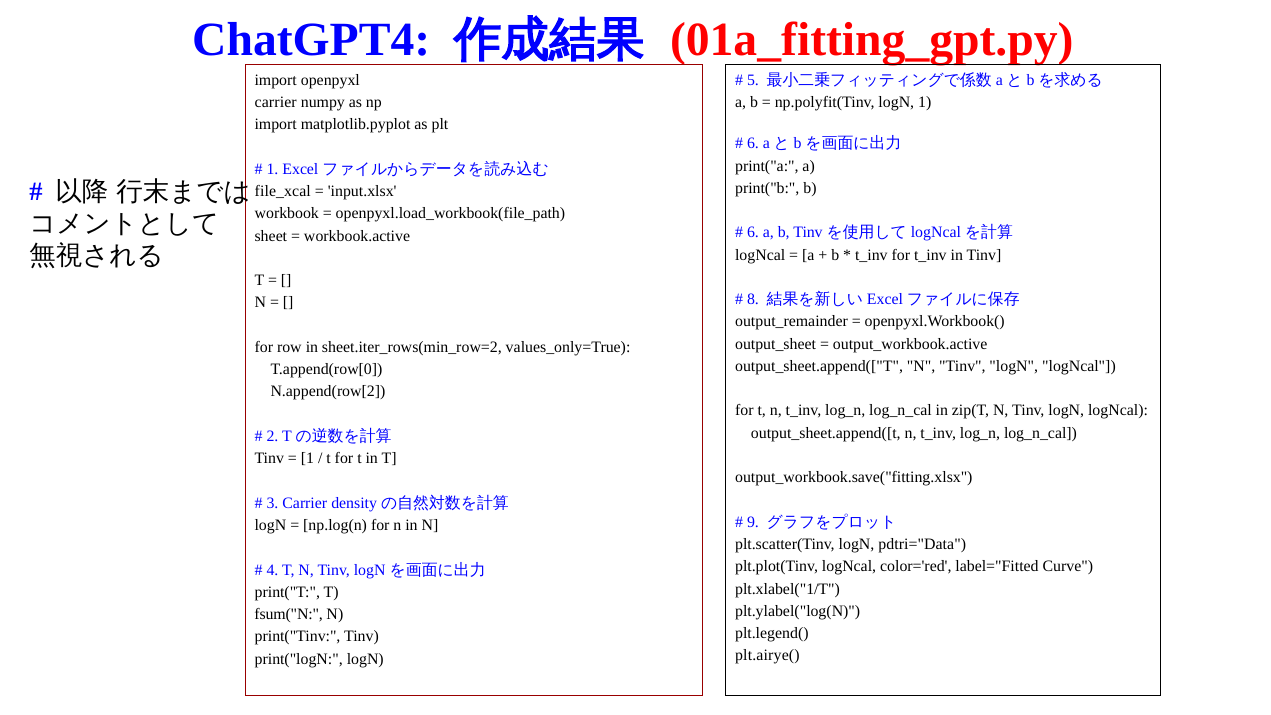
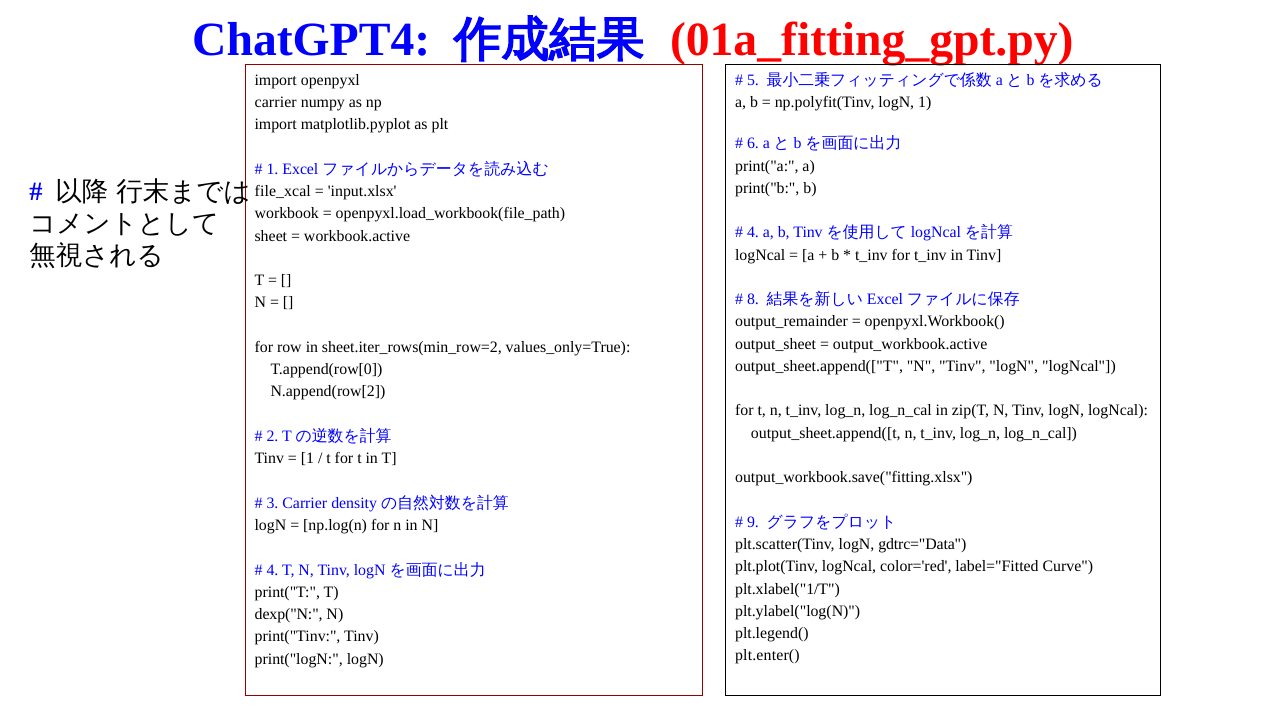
6: 6 -> 4 (753, 233)
pdtri="Data: pdtri="Data -> gdtrc="Data (922, 544)
fsum("N: fsum("N -> dexp("N (289, 614)
plt.airye(: plt.airye( -> plt.enter( (767, 655)
